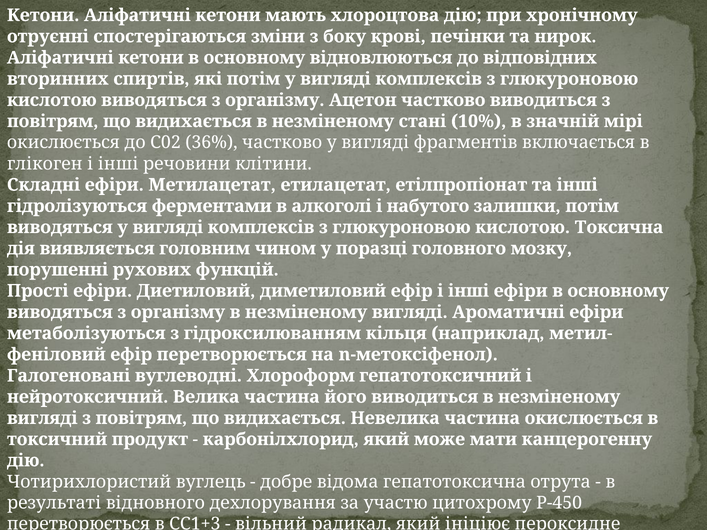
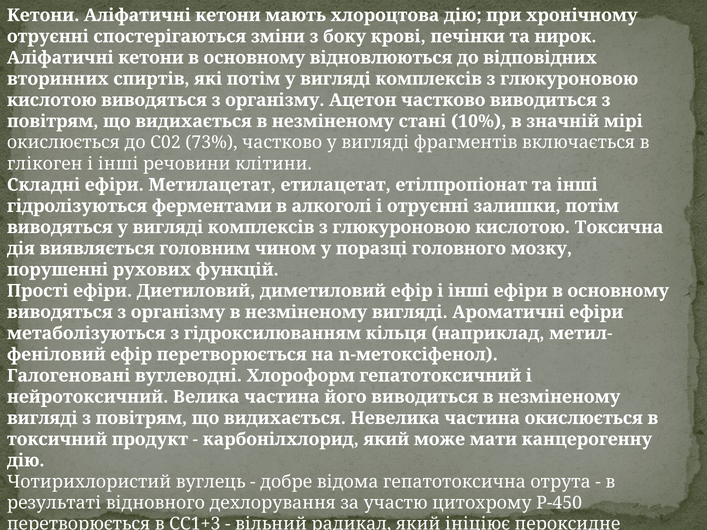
36%: 36% -> 73% (211, 143)
і набутого: набутого -> отруєнні (428, 206)
